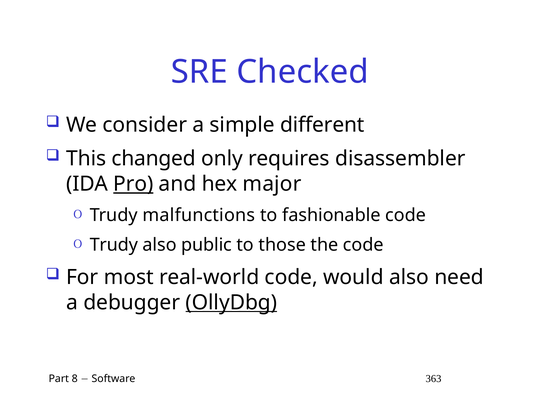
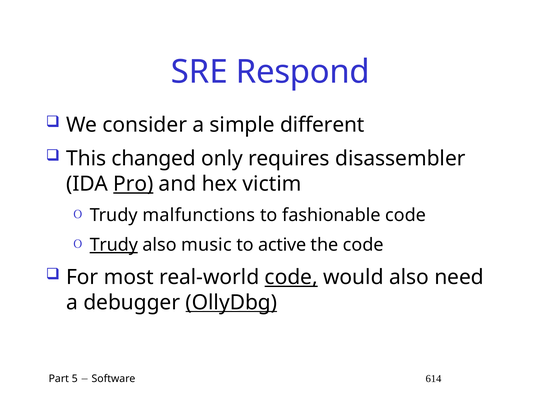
Checked: Checked -> Respond (303, 72)
major: major -> victim (272, 184)
Trudy underline: none -> present (114, 245)
public: public -> music (206, 245)
those: those -> active (282, 245)
code underline: none -> present (291, 277)
8: 8 -> 5 (75, 379)
363: 363 -> 614 (434, 379)
